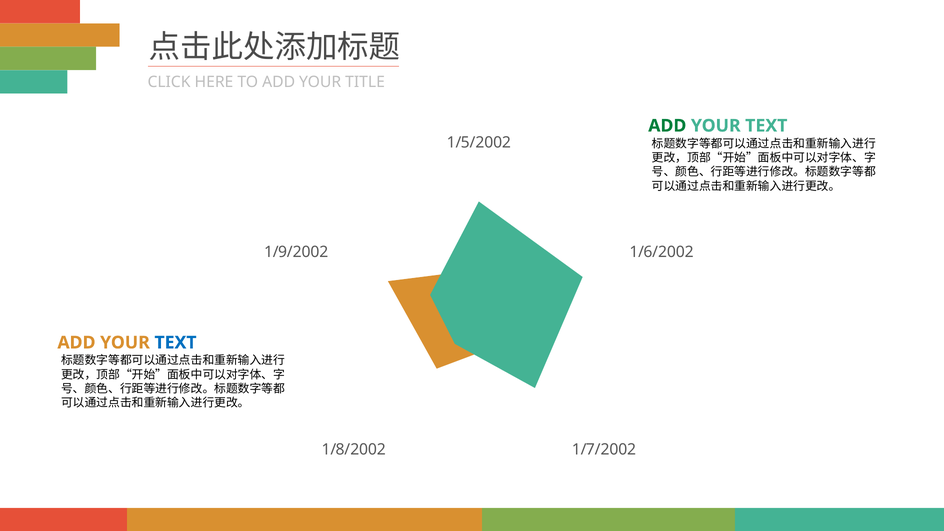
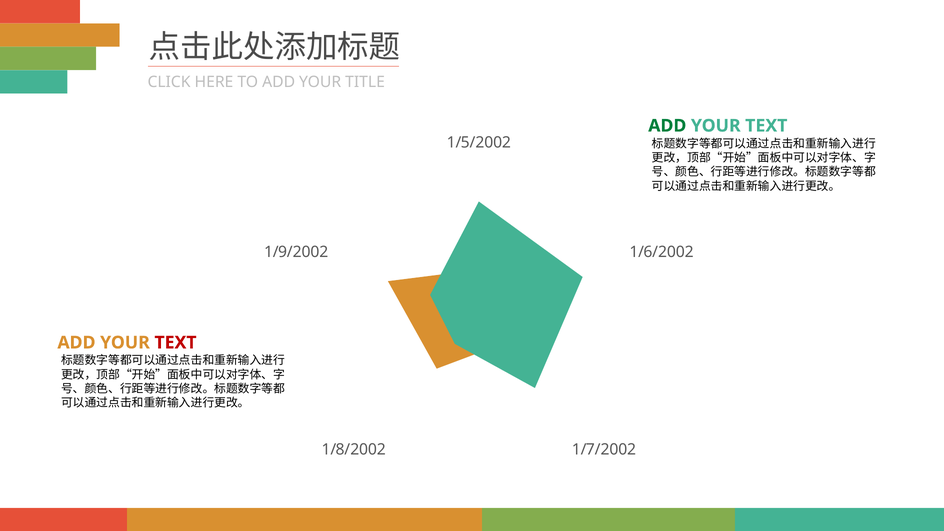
TEXT colour: blue -> red (176, 343)
